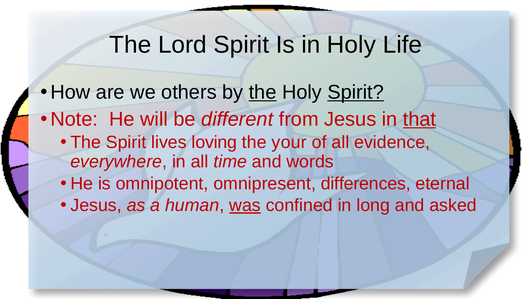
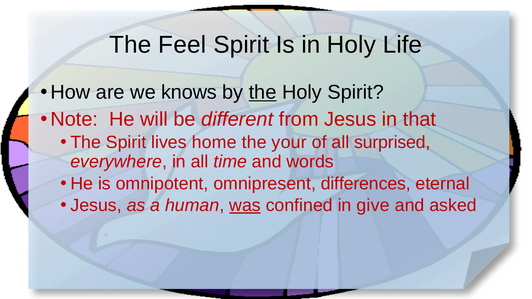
Lord: Lord -> Feel (182, 45)
others: others -> knows (189, 92)
Spirit underline: present -> none (356, 92)
that underline: present -> none (419, 119)
loving: loving -> home (214, 143)
evidence: evidence -> surprised (392, 143)
long: long -> give (373, 206)
